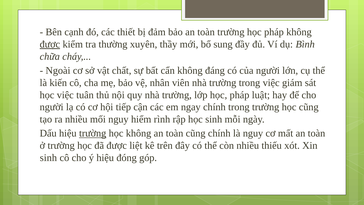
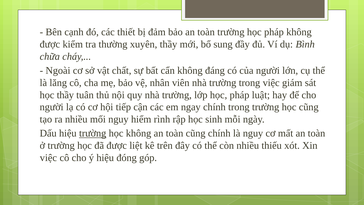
được underline: present -> none (50, 44)
kiến: kiến -> lăng (58, 83)
học việc: việc -> thầy (65, 95)
sinh: sinh -> việc (48, 158)
